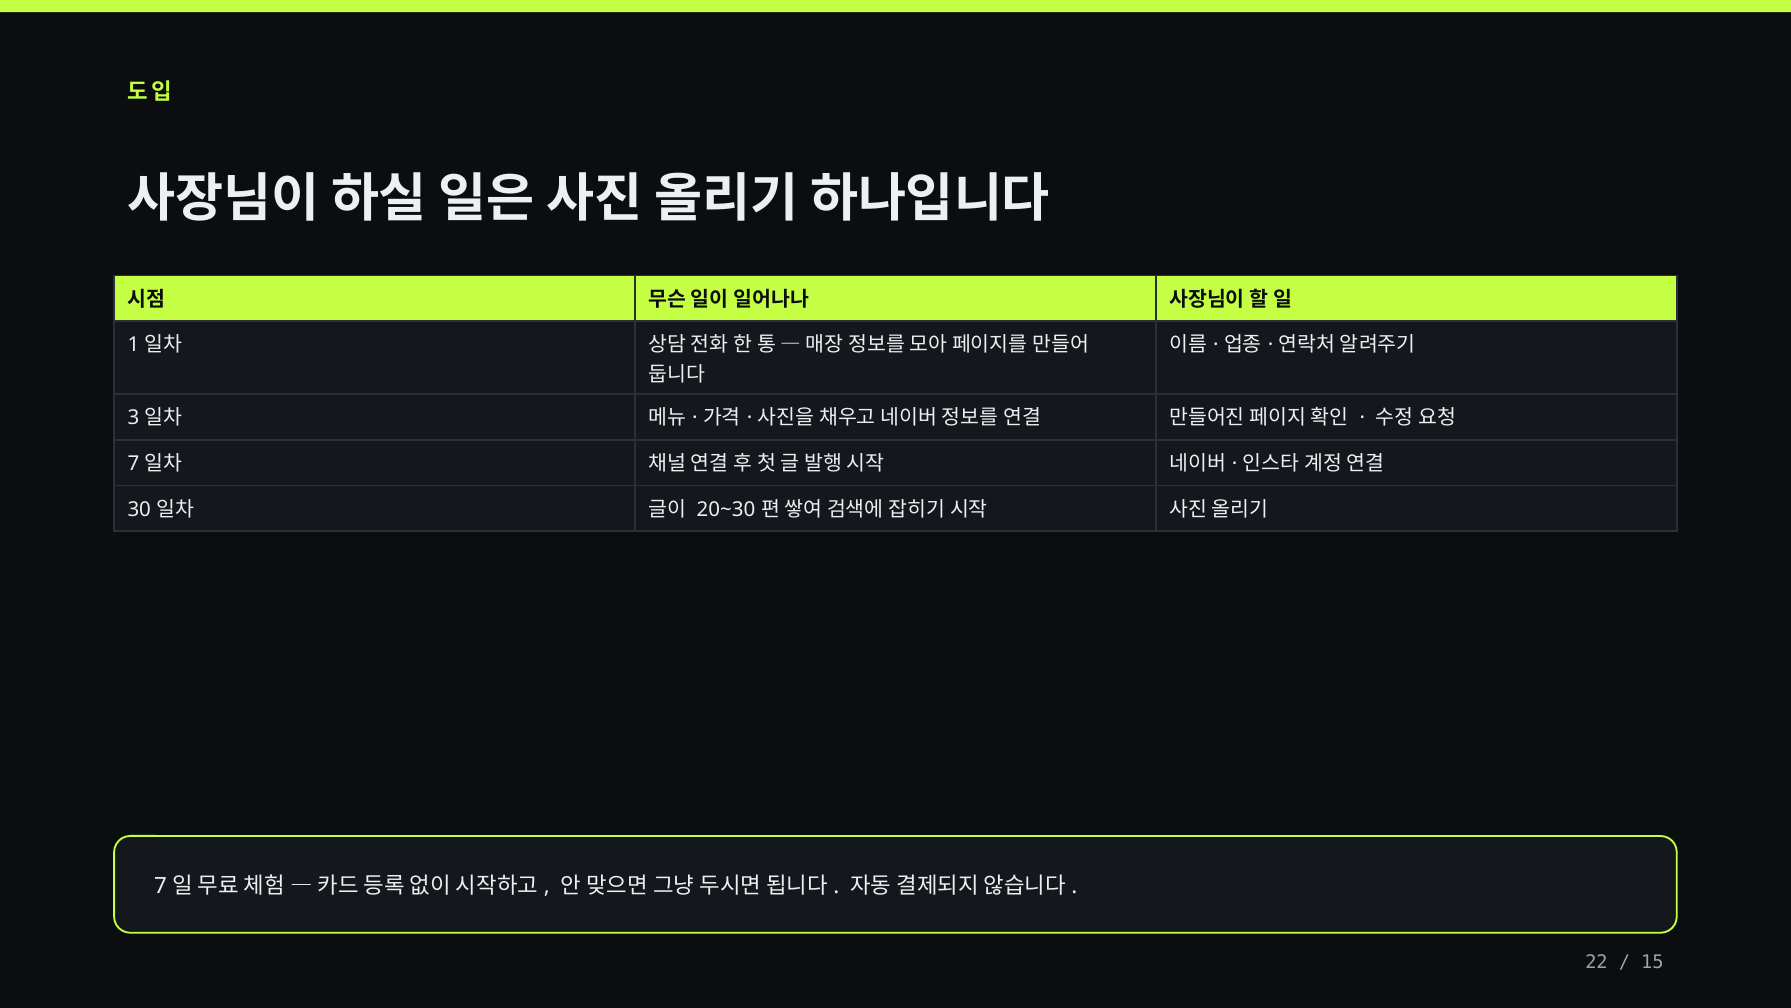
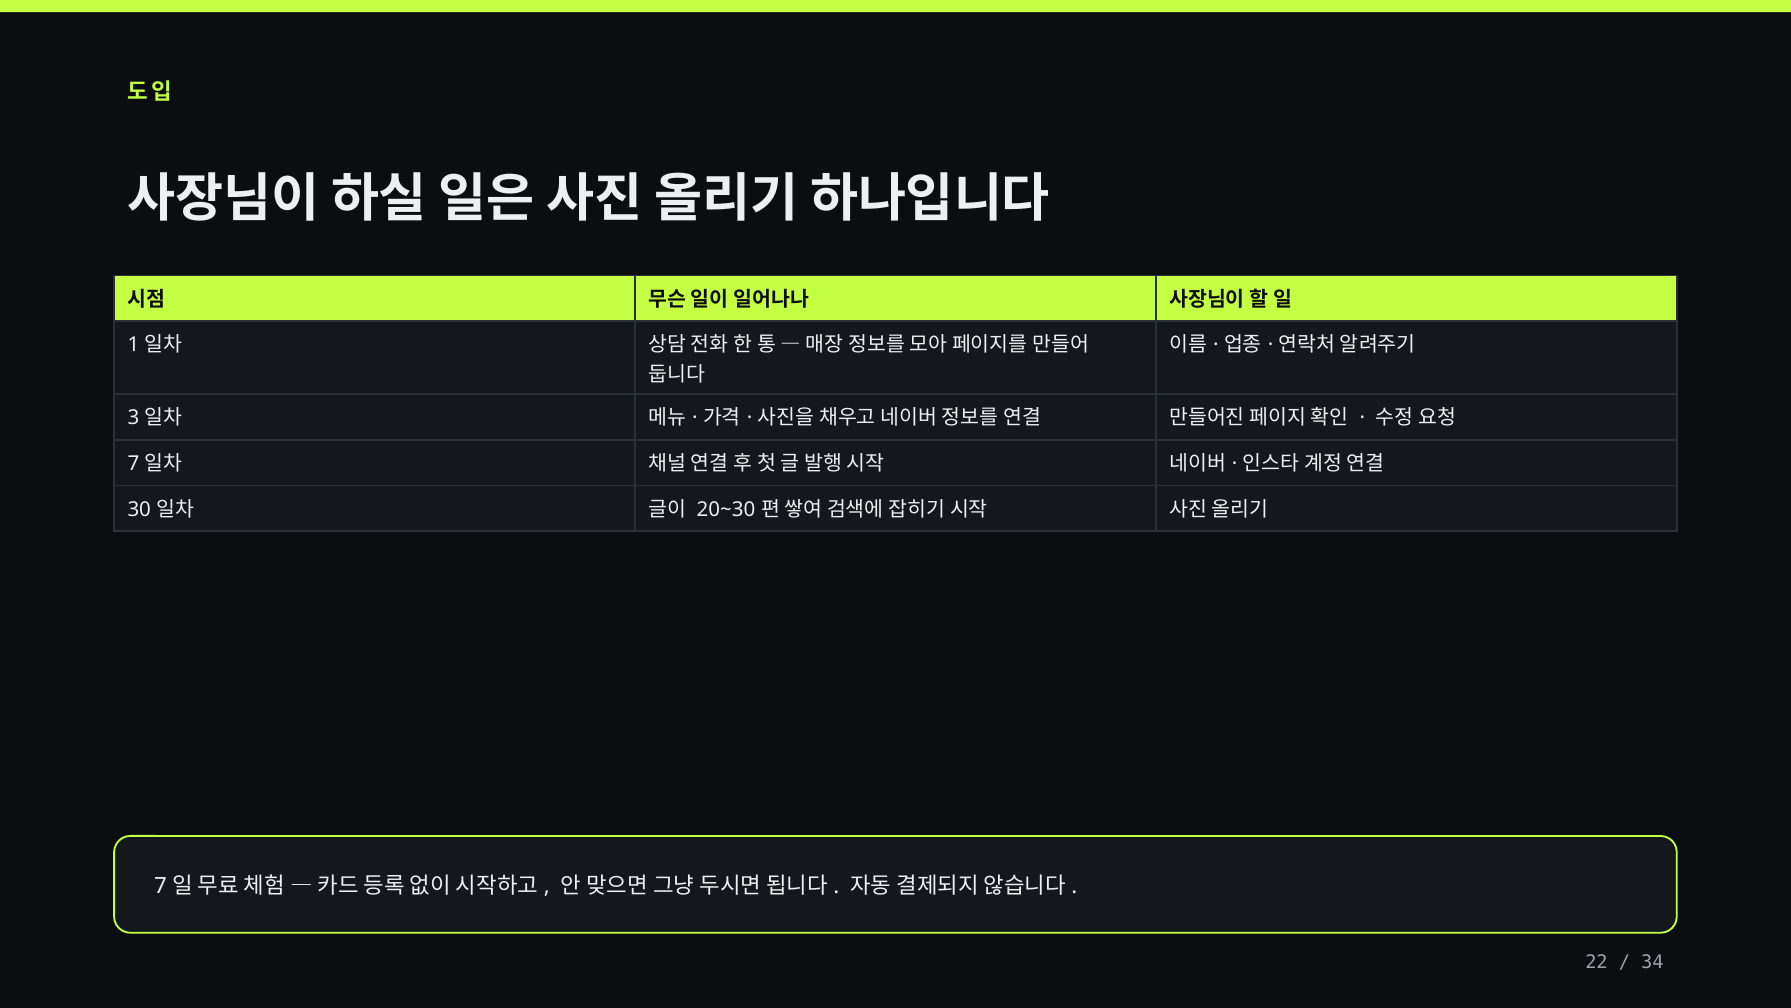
15: 15 -> 34 (1652, 962)
